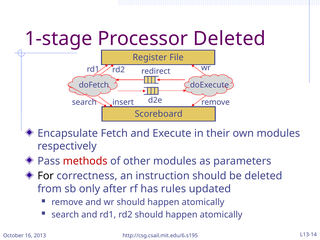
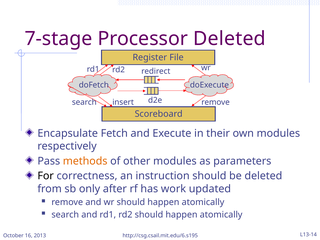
1-stage: 1-stage -> 7-stage (58, 39)
methods colour: red -> orange (85, 161)
rules: rules -> work (173, 189)
